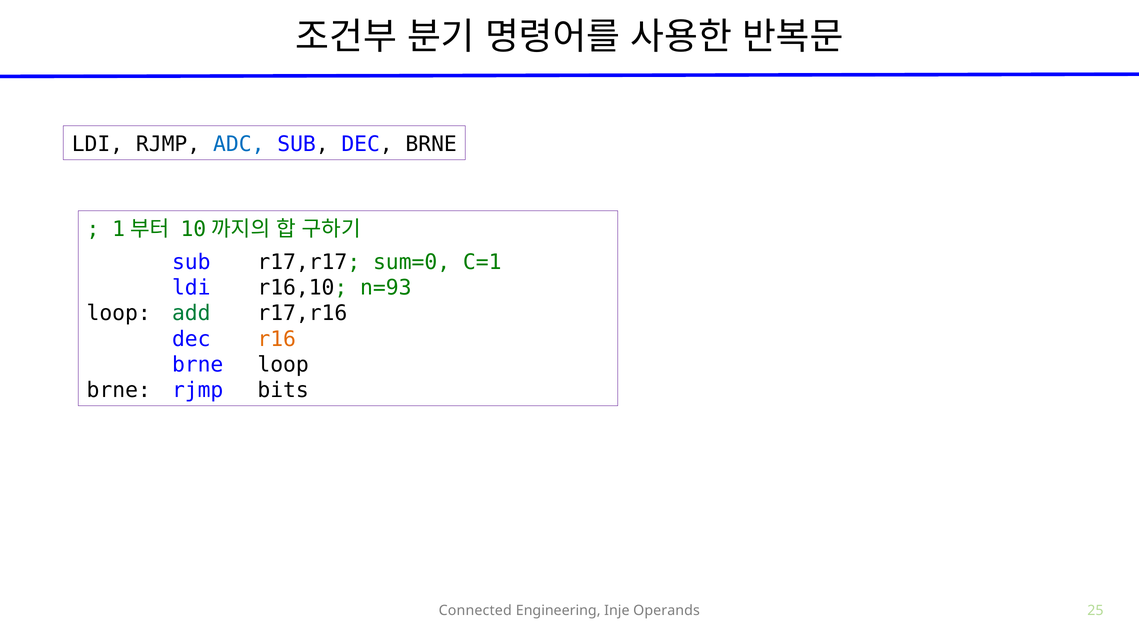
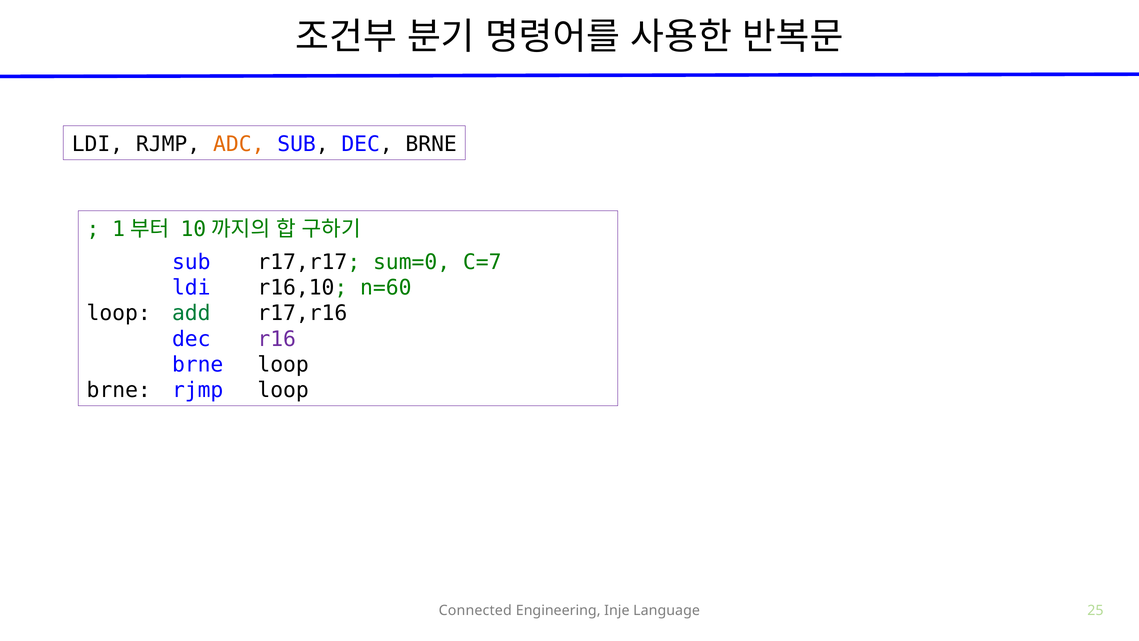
ADC colour: blue -> orange (239, 144)
C=1: C=1 -> C=7 (482, 262)
n=93: n=93 -> n=60 (386, 288)
r16 colour: orange -> purple (277, 339)
rjmp bits: bits -> loop (283, 390)
Operands: Operands -> Language (667, 610)
